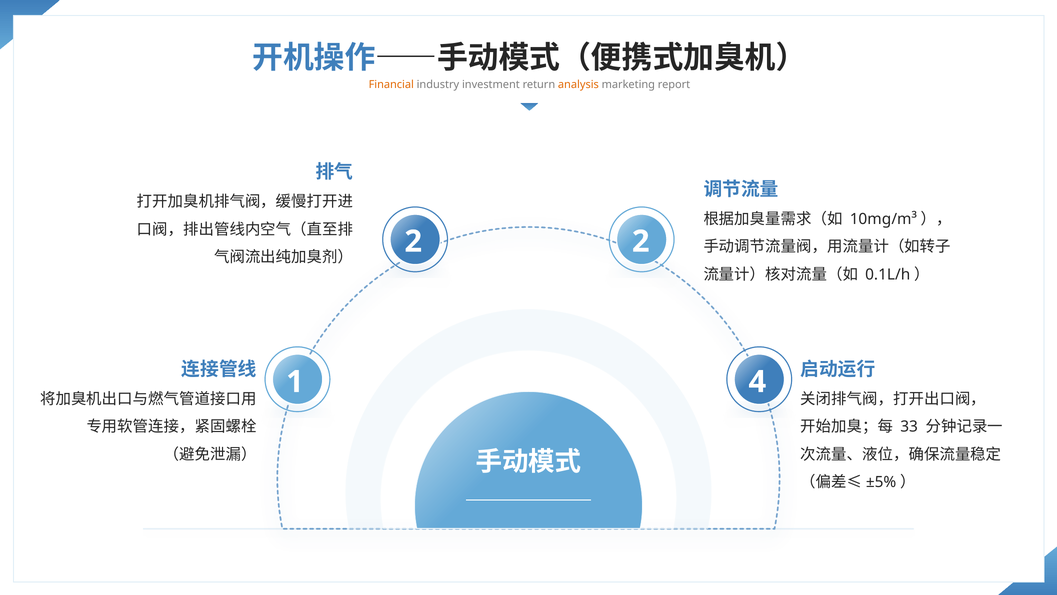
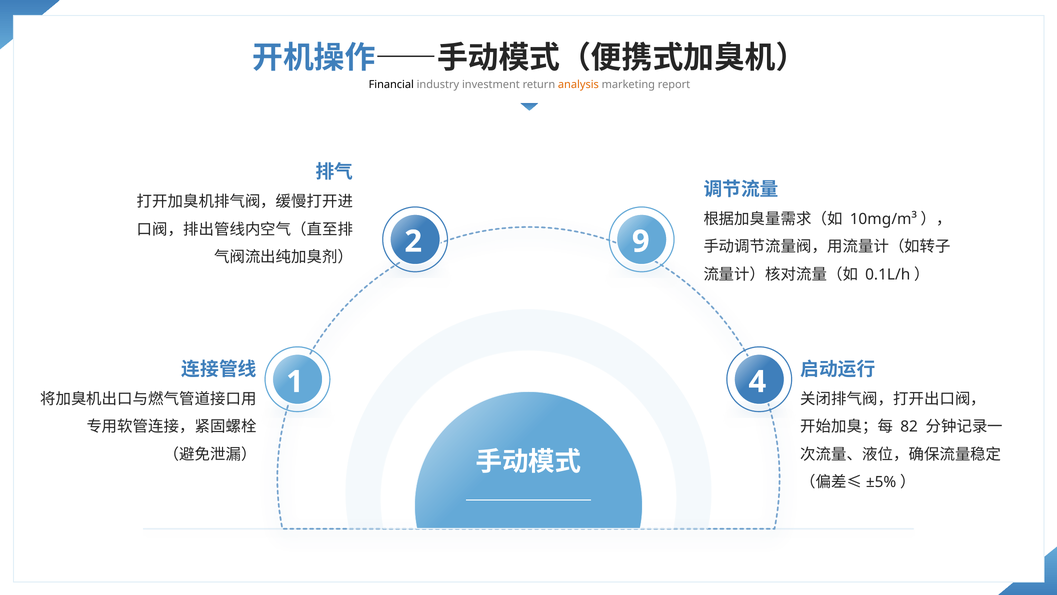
Financial colour: orange -> black (391, 85)
2 2: 2 -> 9 (641, 241)
33: 33 -> 82 (909, 426)
